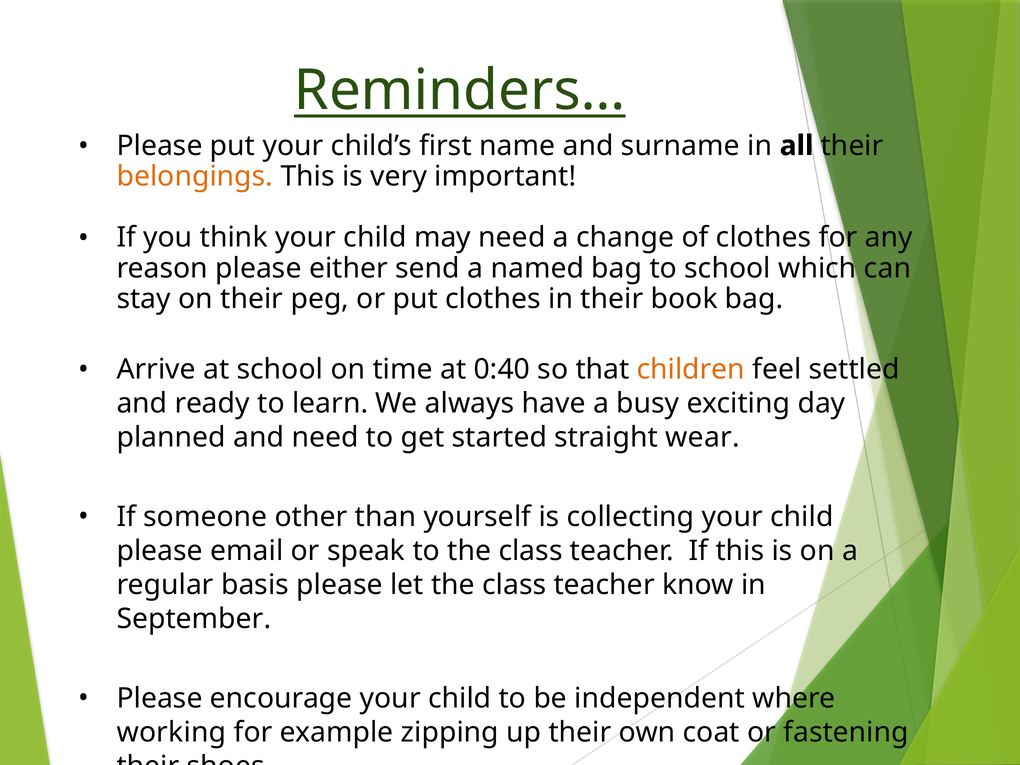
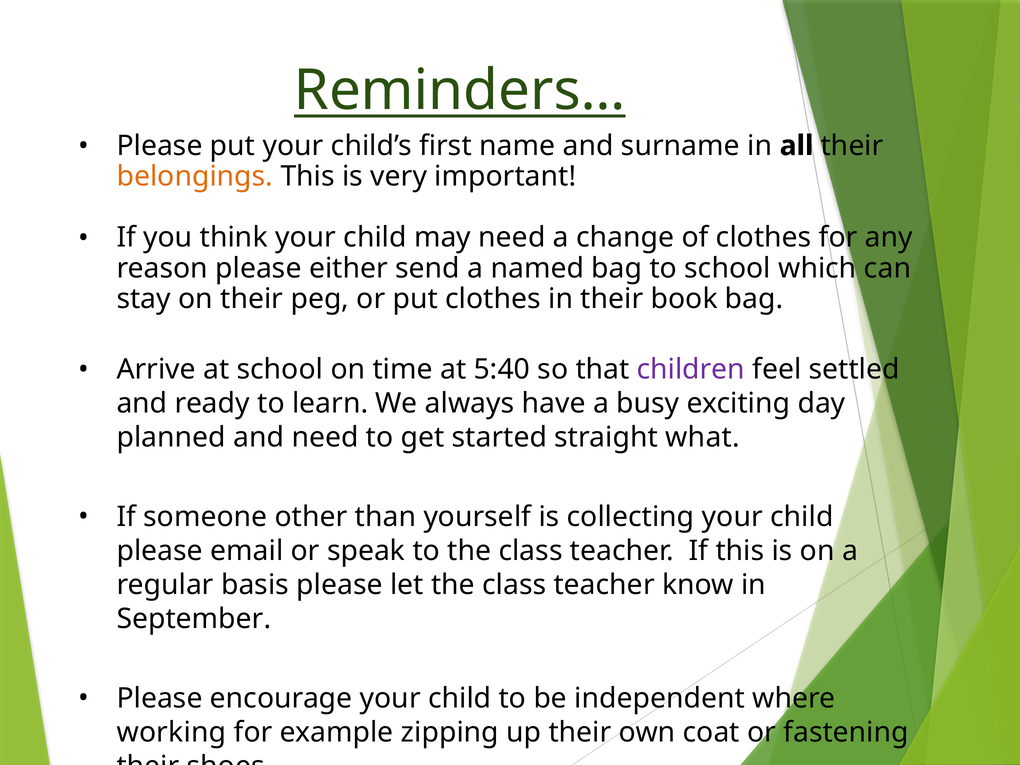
0:40: 0:40 -> 5:40 (502, 369)
children colour: orange -> purple (691, 369)
wear: wear -> what (703, 438)
